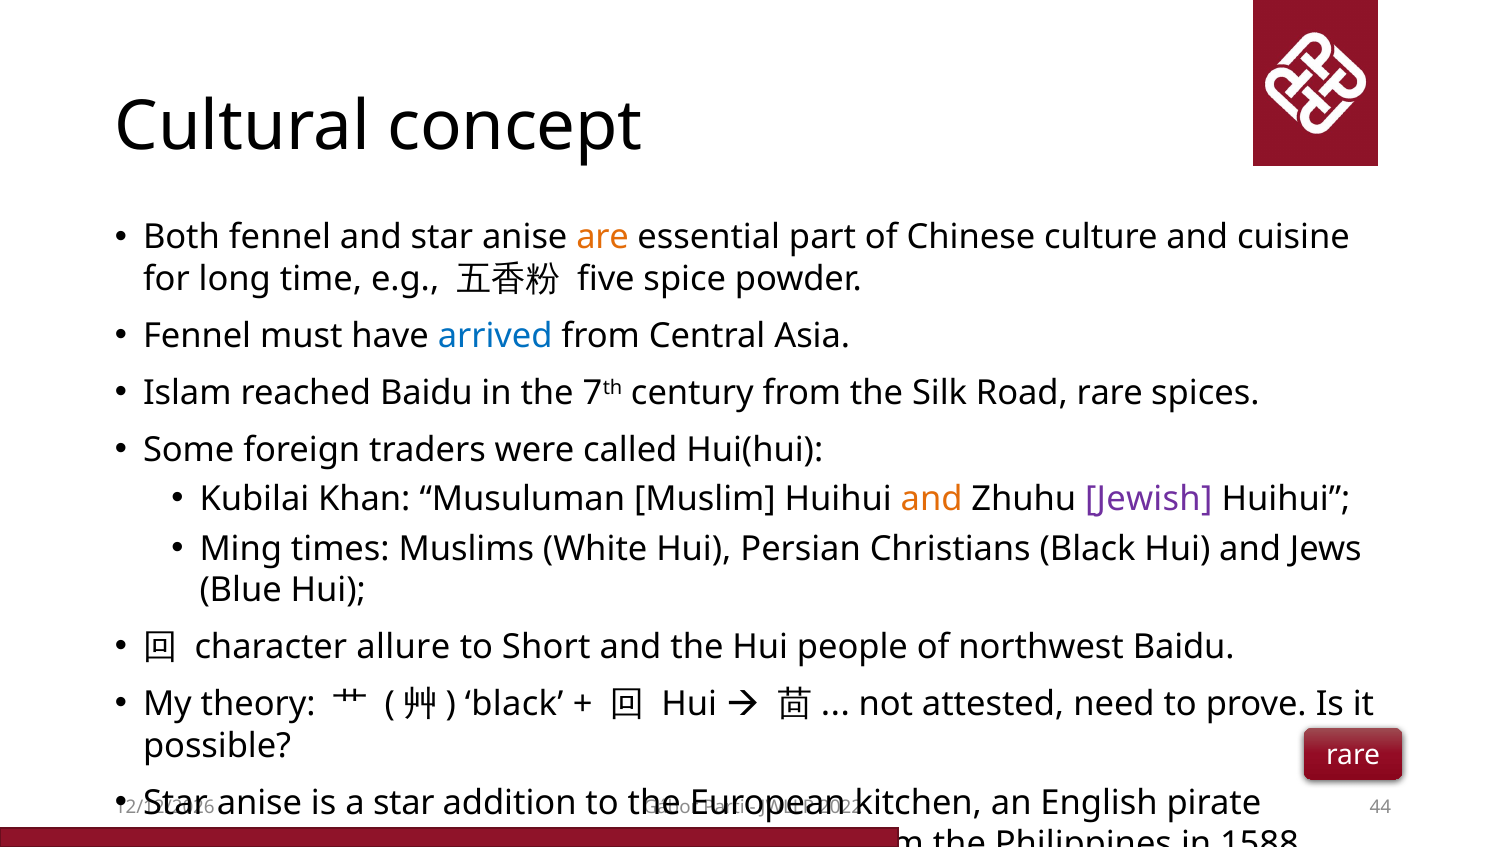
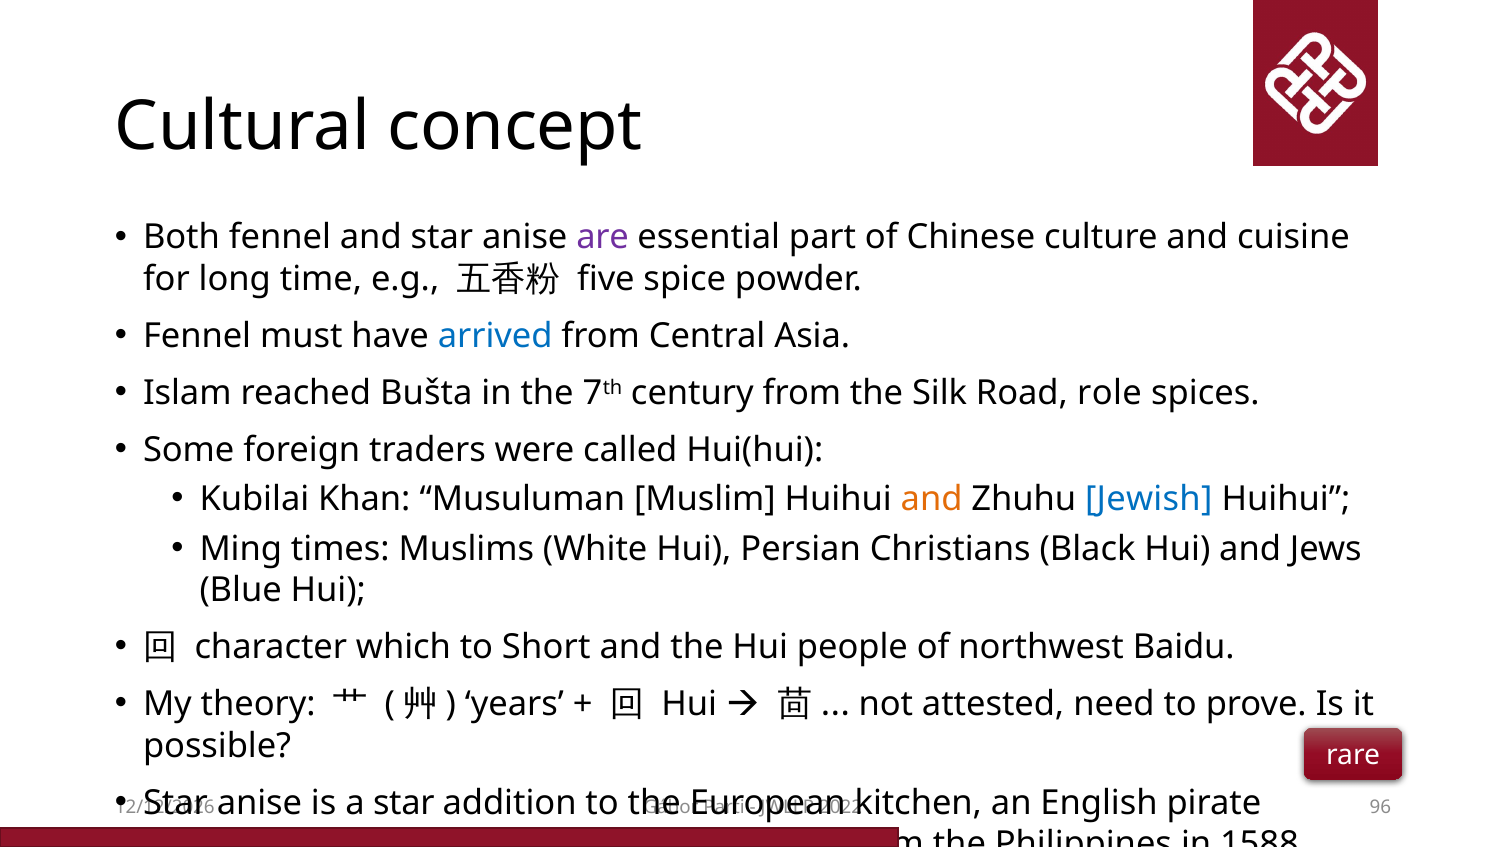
are colour: orange -> purple (603, 238)
reached Baidu: Baidu -> Bušta (426, 393)
Road rare: rare -> role (1109, 393)
Jewish colour: purple -> blue (1149, 500)
allure: allure -> which (404, 647)
black: black -> years (514, 704)
44: 44 -> 96 (1380, 807)
